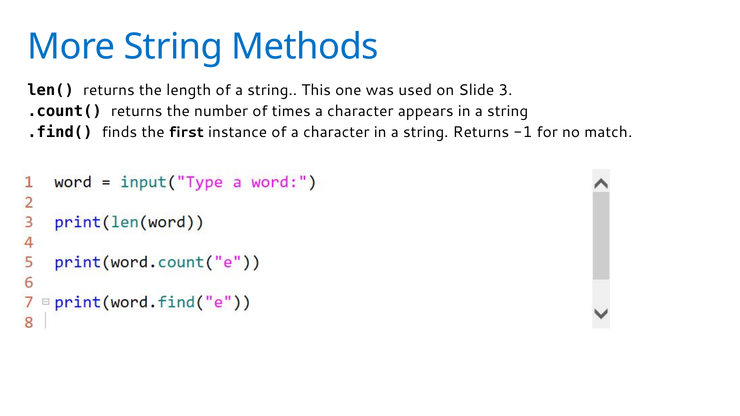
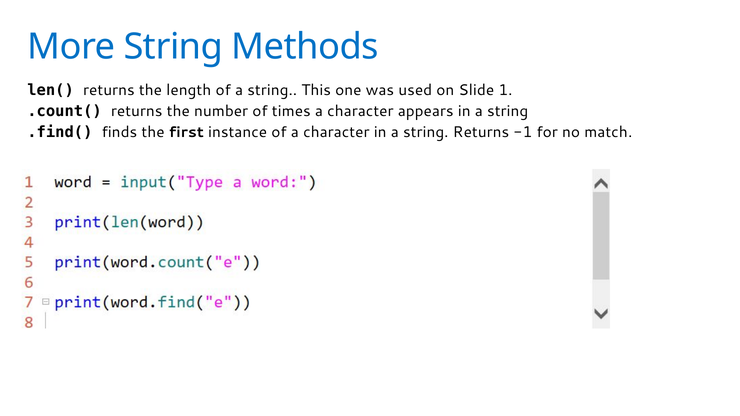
3: 3 -> 1 (505, 90)
